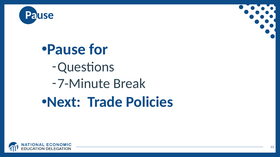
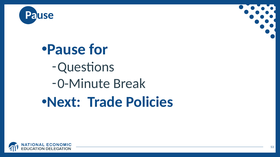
7-Minute: 7-Minute -> 0-Minute (84, 84)
